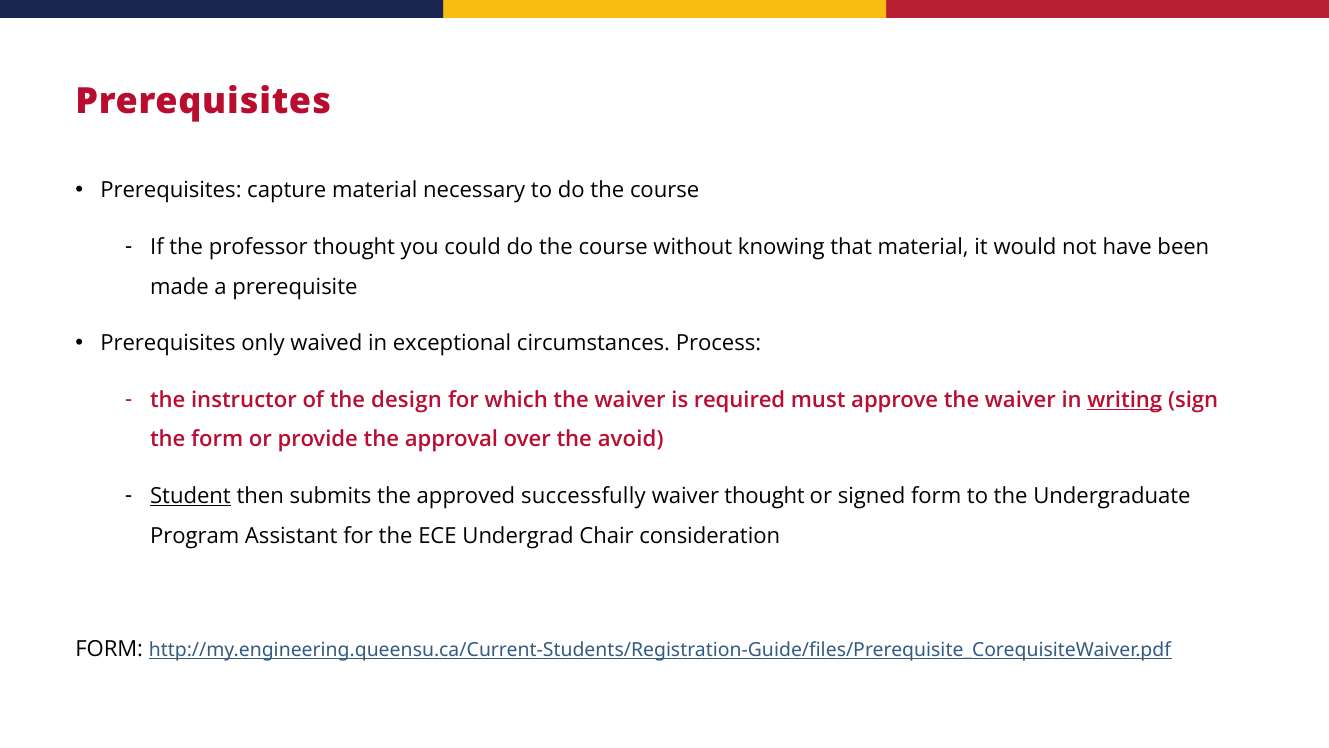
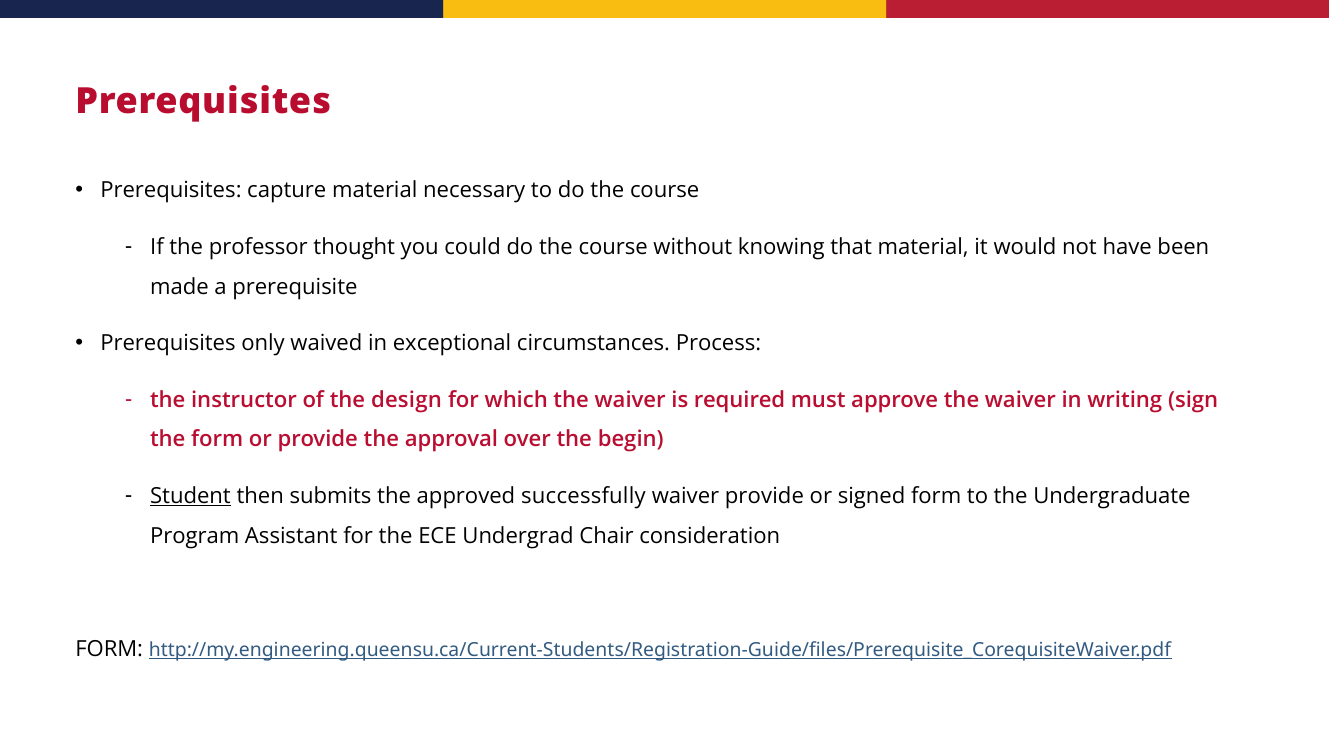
writing underline: present -> none (1125, 399)
avoid: avoid -> begin (631, 439)
waiver thought: thought -> provide (764, 496)
